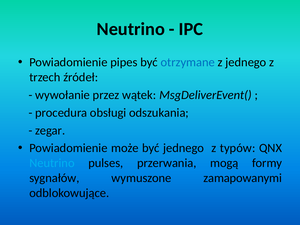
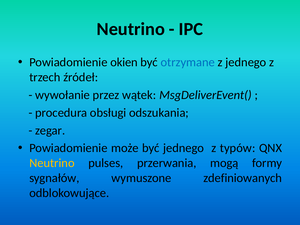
pipes: pipes -> okien (124, 62)
Neutrino colour: light blue -> yellow (52, 163)
zamapowanymi: zamapowanymi -> zdefiniowanych (243, 178)
